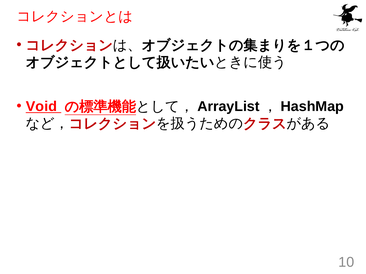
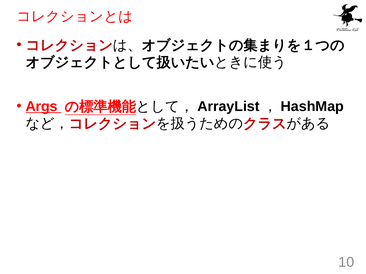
Void: Void -> Args (42, 107)
